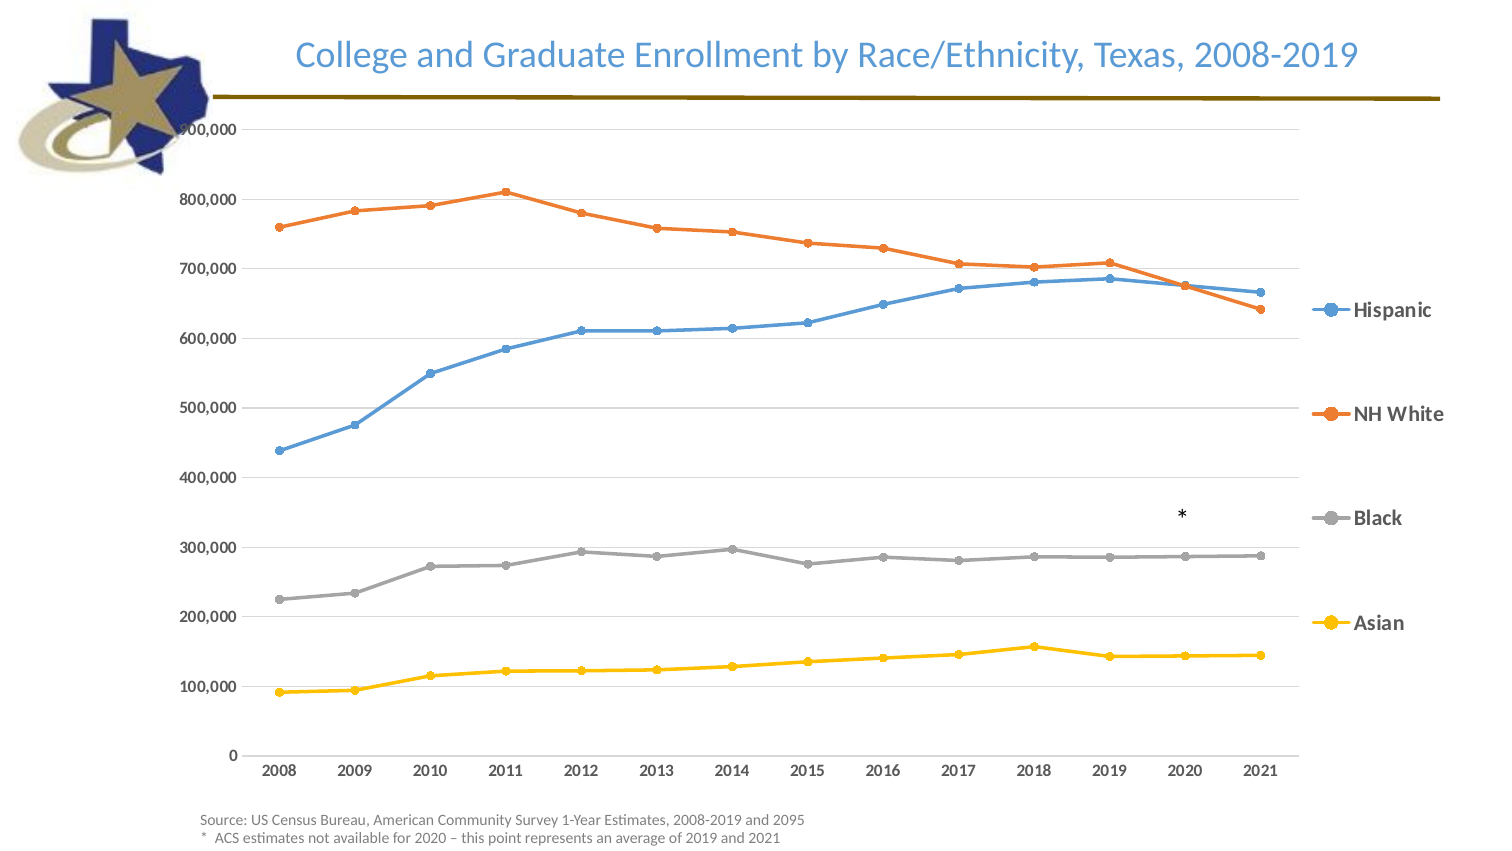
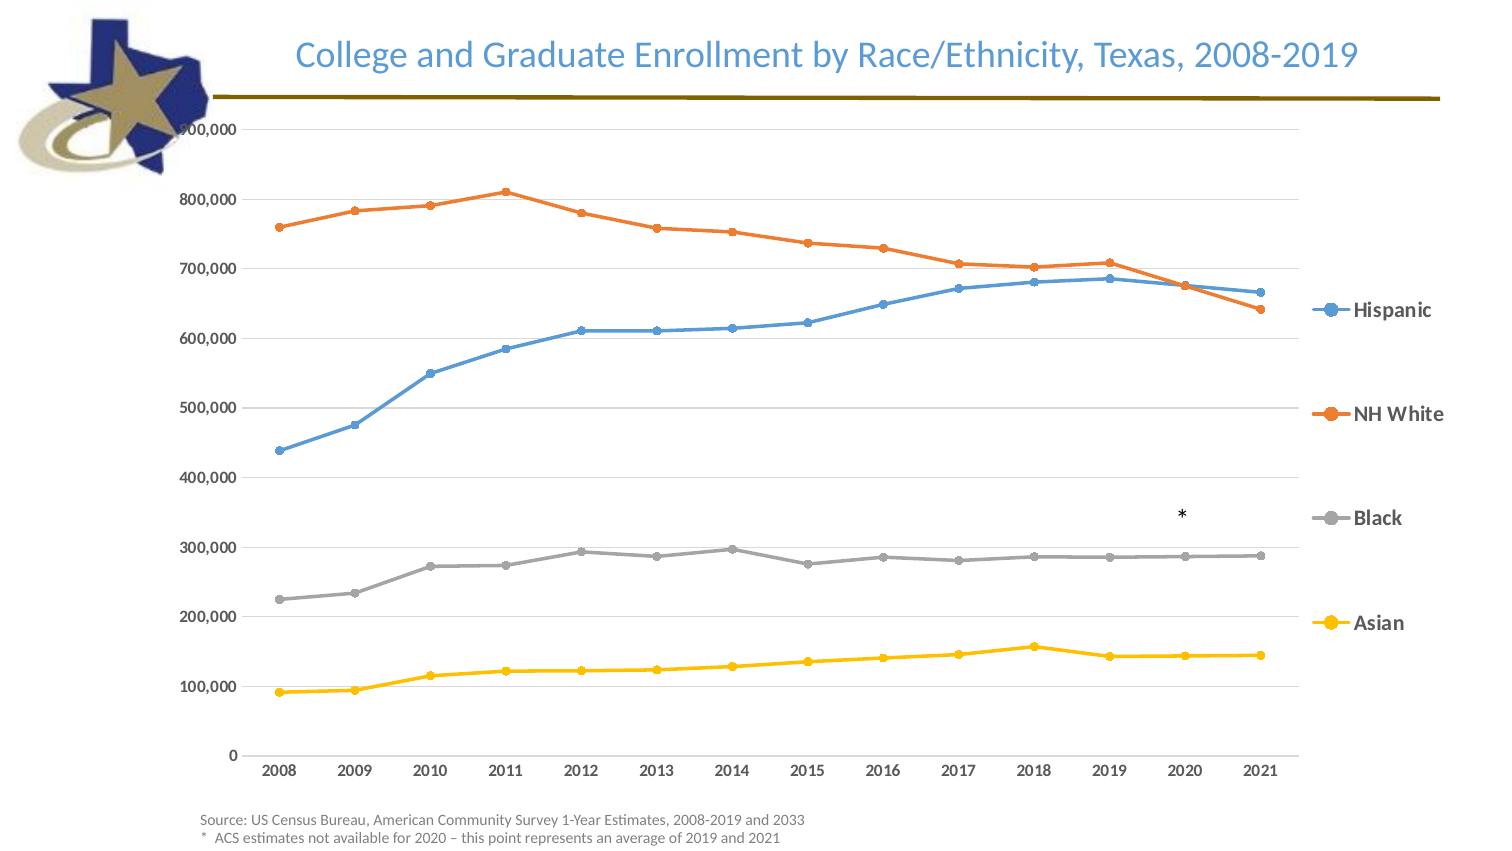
2095: 2095 -> 2033 (789, 819)
